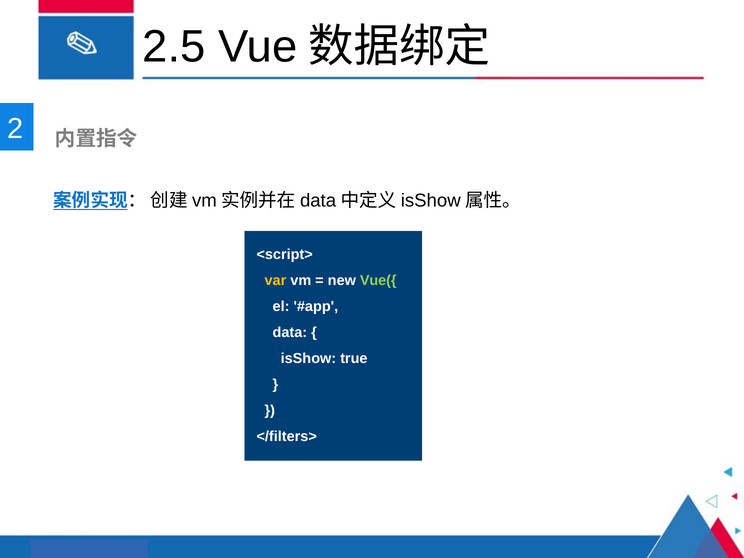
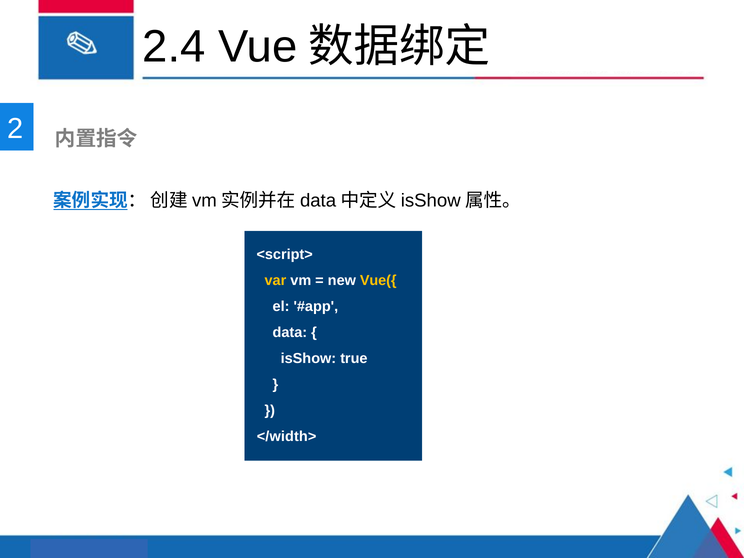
2.5: 2.5 -> 2.4 (174, 47)
Vue({ colour: light green -> yellow (378, 280)
</filters>: </filters> -> </width> (287, 437)
